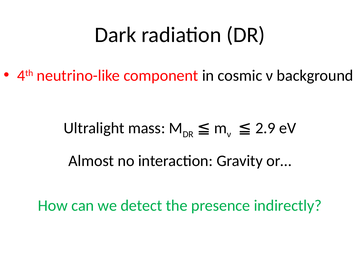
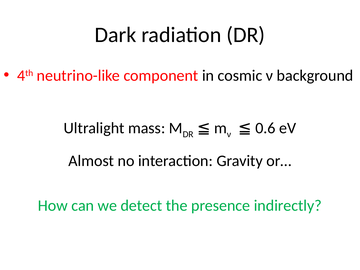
2.9: 2.9 -> 0.6 (265, 128)
